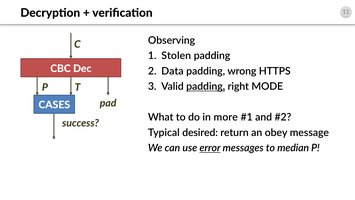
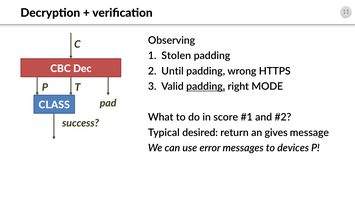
Data: Data -> Until (172, 71)
CASES: CASES -> CLASS (54, 105)
more: more -> score (226, 117)
obey: obey -> gives (276, 132)
error underline: present -> none (210, 148)
median: median -> devices (293, 148)
